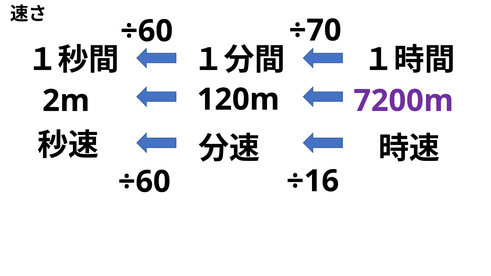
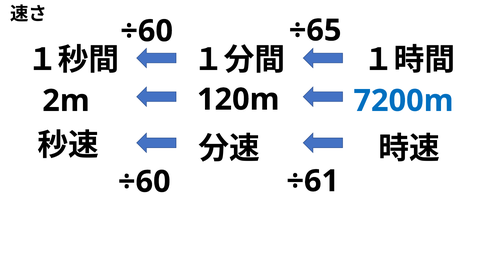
÷70: ÷70 -> ÷65 (315, 30)
7200m colour: purple -> blue (404, 101)
÷16: ÷16 -> ÷61 (313, 181)
